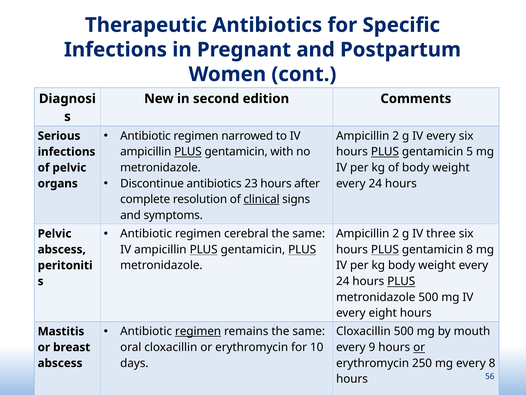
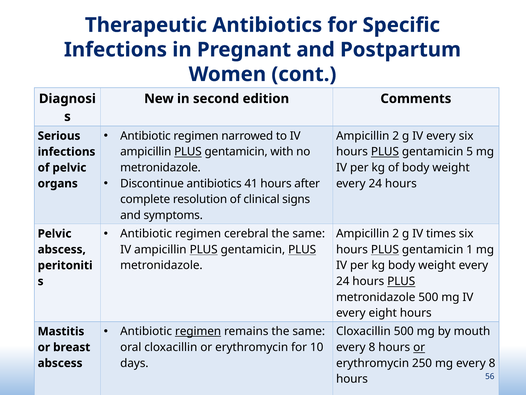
23: 23 -> 41 (251, 183)
clinical underline: present -> none (262, 199)
three: three -> times (441, 233)
gentamicin 8: 8 -> 1 (470, 249)
9: 9 -> 8 (372, 347)
